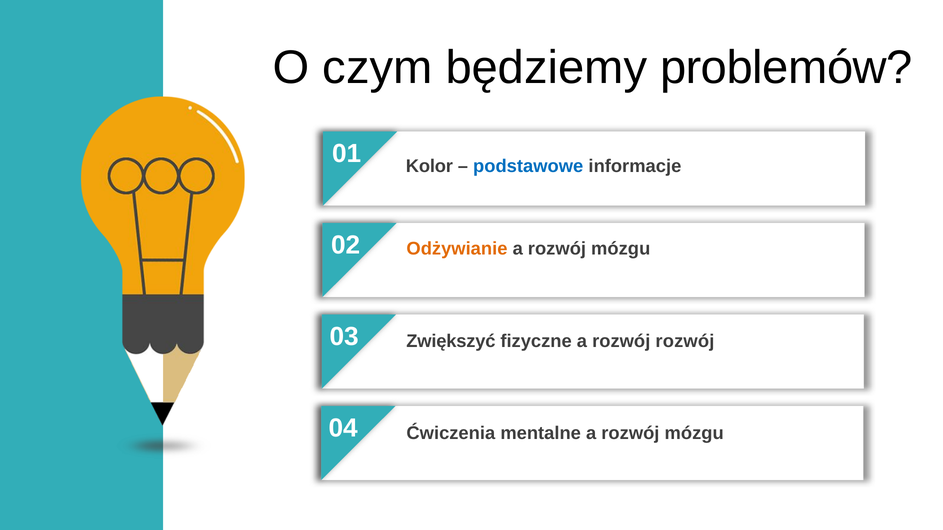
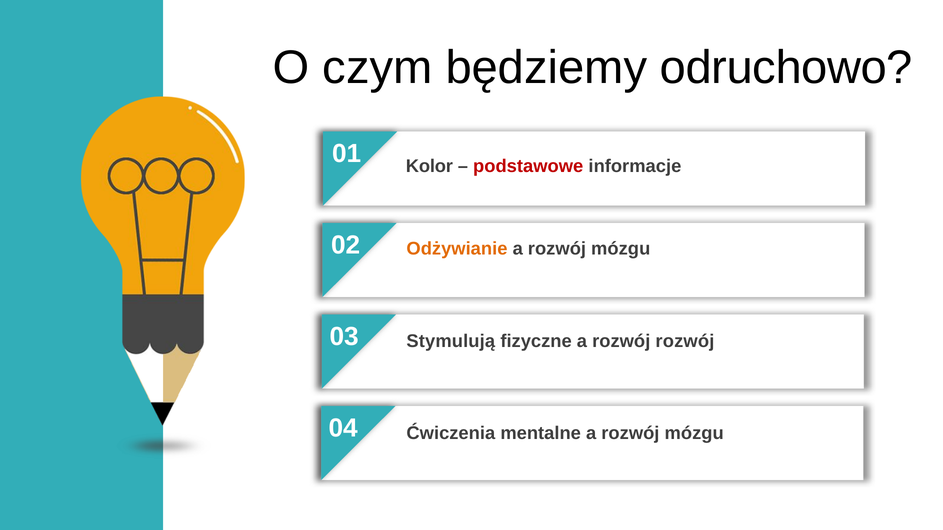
problemów: problemów -> odruchowo (786, 68)
podstawowe colour: blue -> red (528, 167)
Zwiększyć: Zwiększyć -> Stymulują (451, 341)
